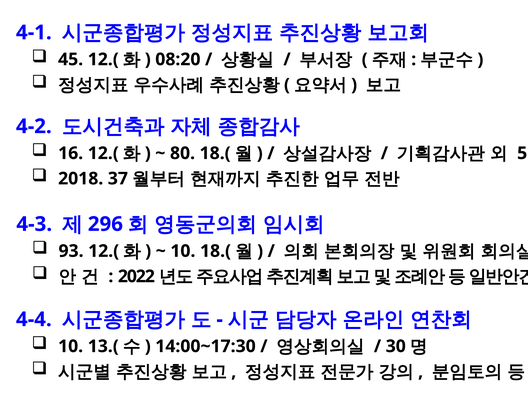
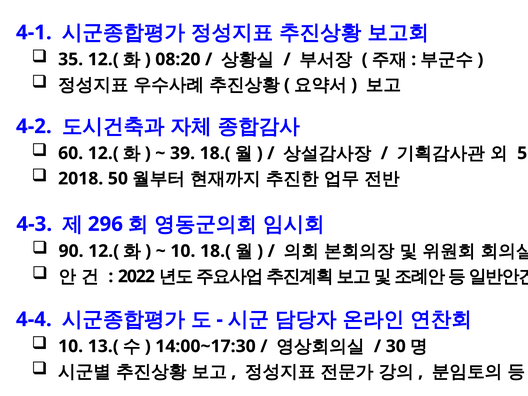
45: 45 -> 35 (71, 59)
16: 16 -> 60 (71, 153)
80: 80 -> 39 (183, 153)
37: 37 -> 50 (118, 179)
93: 93 -> 90 (71, 251)
